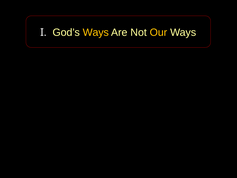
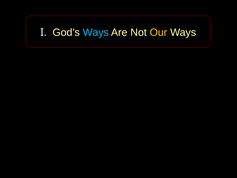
Ways colour: yellow -> light blue (96, 32)
